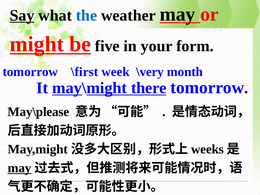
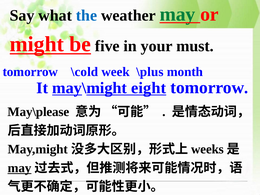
Say underline: present -> none (22, 15)
may colour: black -> green (177, 14)
form: form -> must (195, 46)
\first: \first -> \cold (85, 72)
\very: \very -> \plus (150, 72)
there: there -> eight (149, 88)
